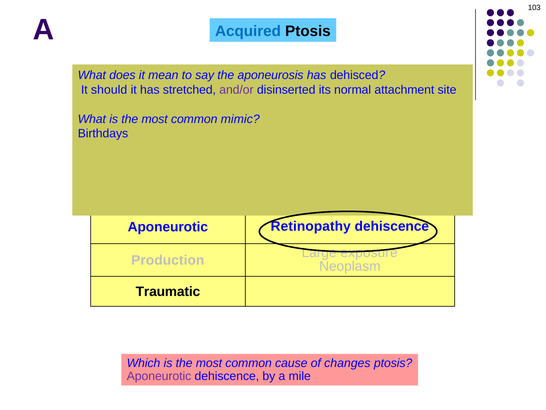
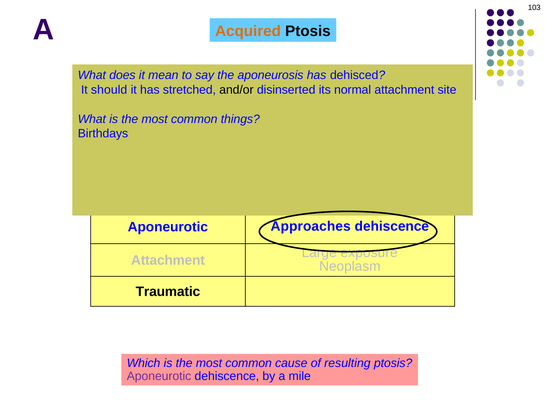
Acquired colour: blue -> orange (248, 31)
and/or colour: purple -> black (236, 90)
mimic: mimic -> things (240, 119)
Retinopathy: Retinopathy -> Approaches (311, 226)
Production: Production -> Attachment (168, 260)
changes: changes -> resulting (347, 363)
